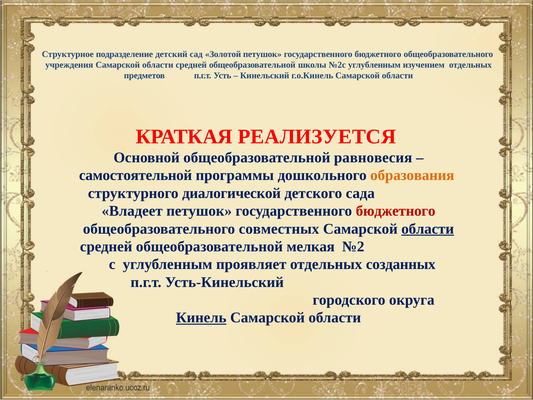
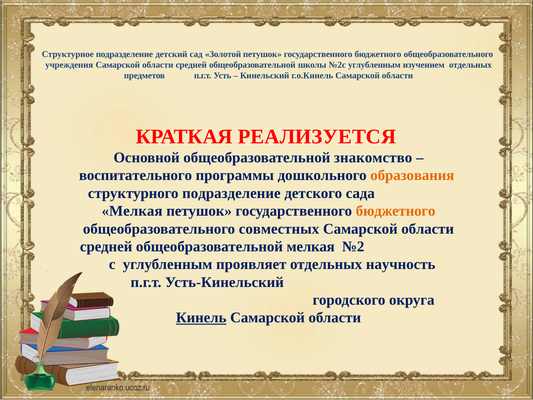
равновесия: равновесия -> знакомство (373, 158)
самостоятельной: самостоятельной -> воспитательного (136, 175)
структурного диалогической: диалогической -> подразделение (231, 193)
Владеет: Владеет -> Мелкая (132, 211)
бюджетного colour: red -> orange (396, 211)
области underline: present -> none (428, 229)
созданных: созданных -> научность (401, 264)
